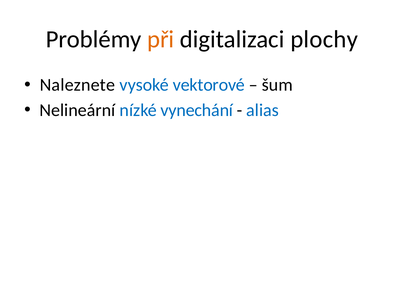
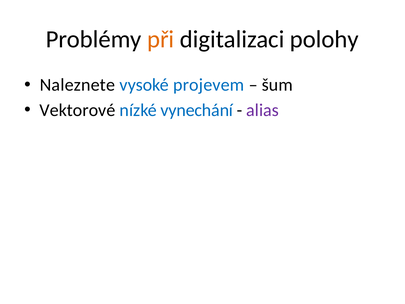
plochy: plochy -> polohy (324, 39)
vektorové: vektorové -> projevem (209, 85)
Nelineární: Nelineární -> Vektorové (77, 110)
alias colour: blue -> purple (263, 110)
